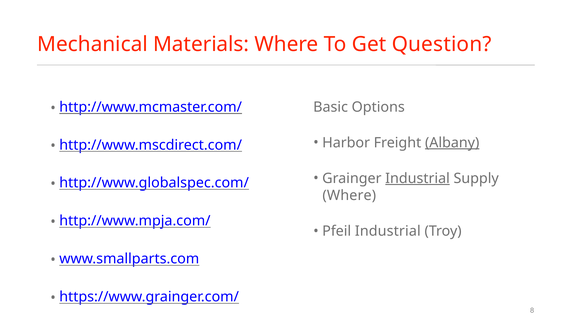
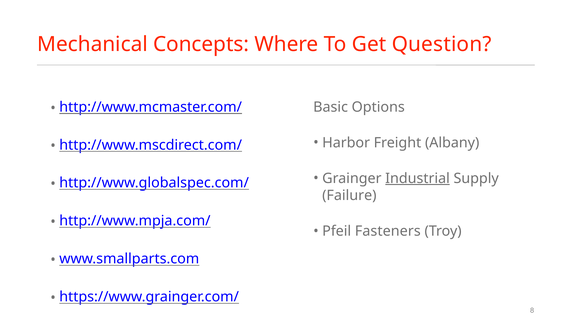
Materials: Materials -> Concepts (201, 44)
Albany underline: present -> none (452, 143)
Where: Where -> Failure (349, 195)
Pfeil Industrial: Industrial -> Fasteners (388, 231)
